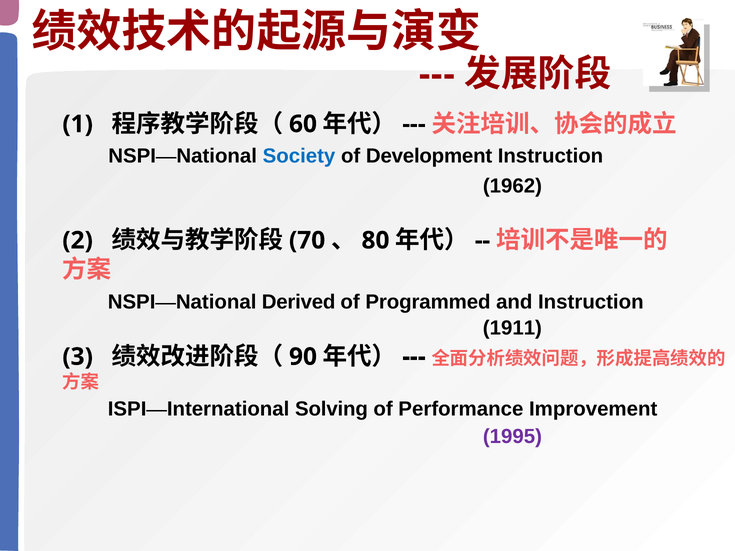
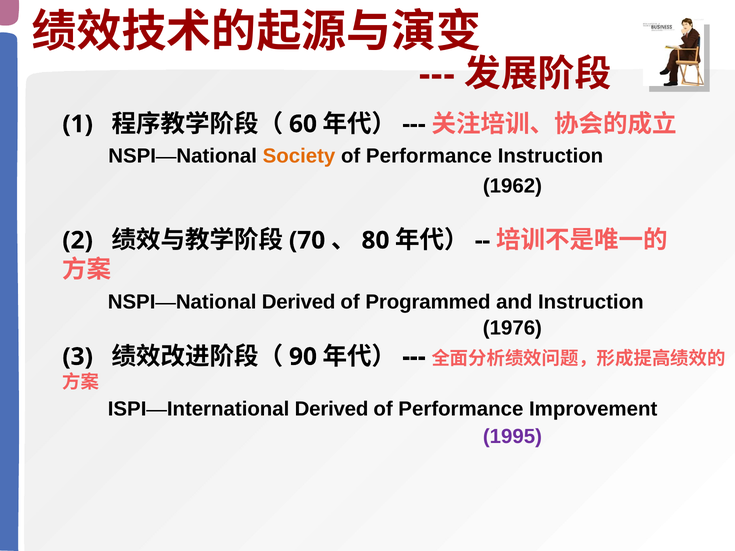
Society colour: blue -> orange (299, 156)
Development: Development -> Performance (429, 156)
1911: 1911 -> 1976 (512, 328)
ISPI—International Solving: Solving -> Derived (332, 409)
